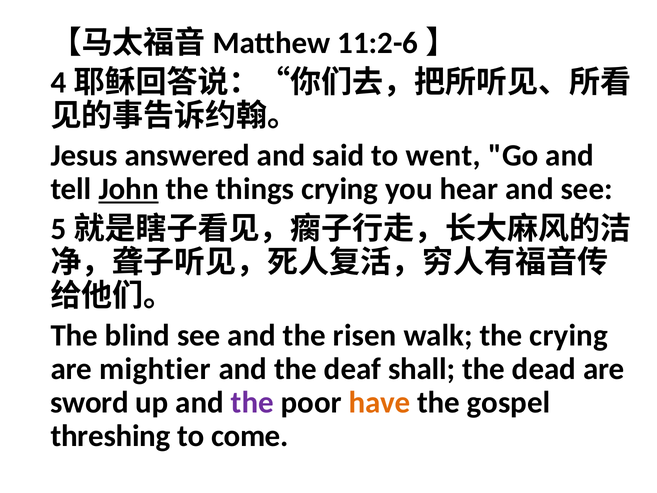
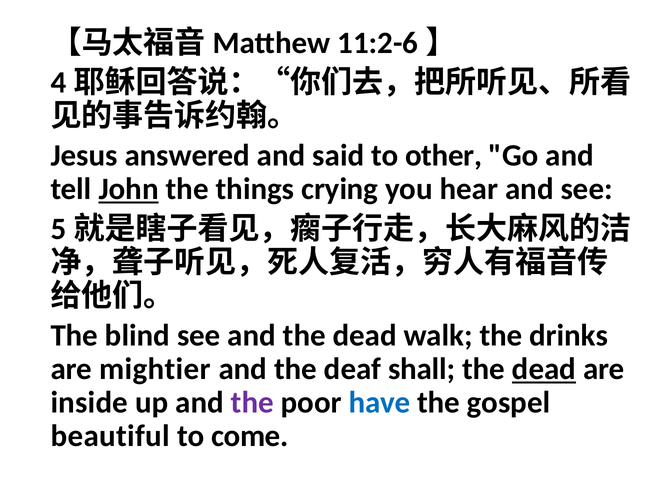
went: went -> other (444, 156)
and the risen: risen -> dead (365, 335)
the crying: crying -> drinks (569, 335)
dead underline: none -> present (544, 369)
sword: sword -> inside (89, 402)
have colour: orange -> blue (379, 402)
threshing: threshing -> beautiful (110, 436)
